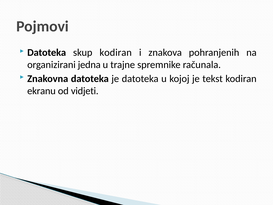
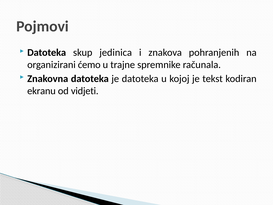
skup kodiran: kodiran -> jedinica (116, 52)
jedna: jedna -> ćemo (89, 65)
